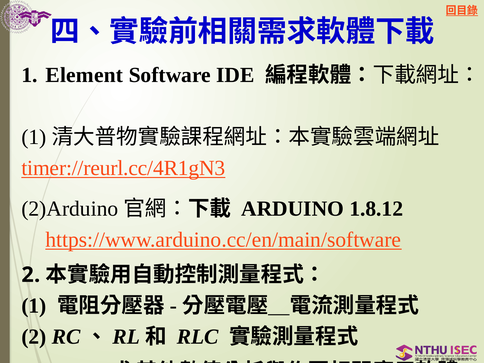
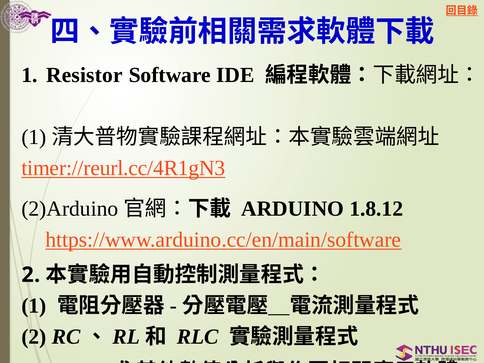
Element: Element -> Resistor (84, 75)
